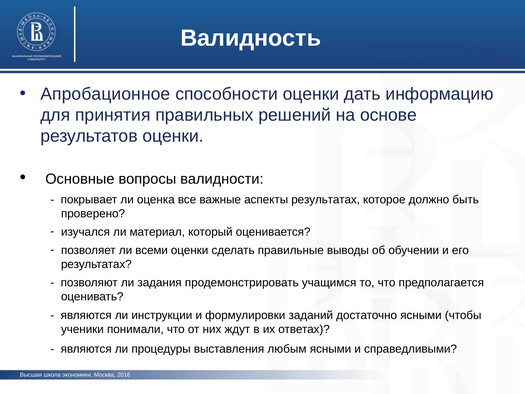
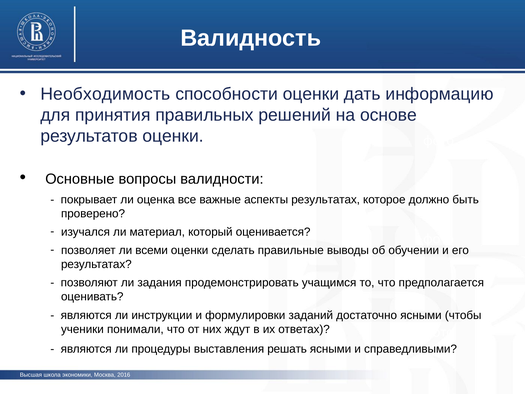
Апробационное: Апробационное -> Необходимость (105, 94)
любым: любым -> решать (287, 349)
